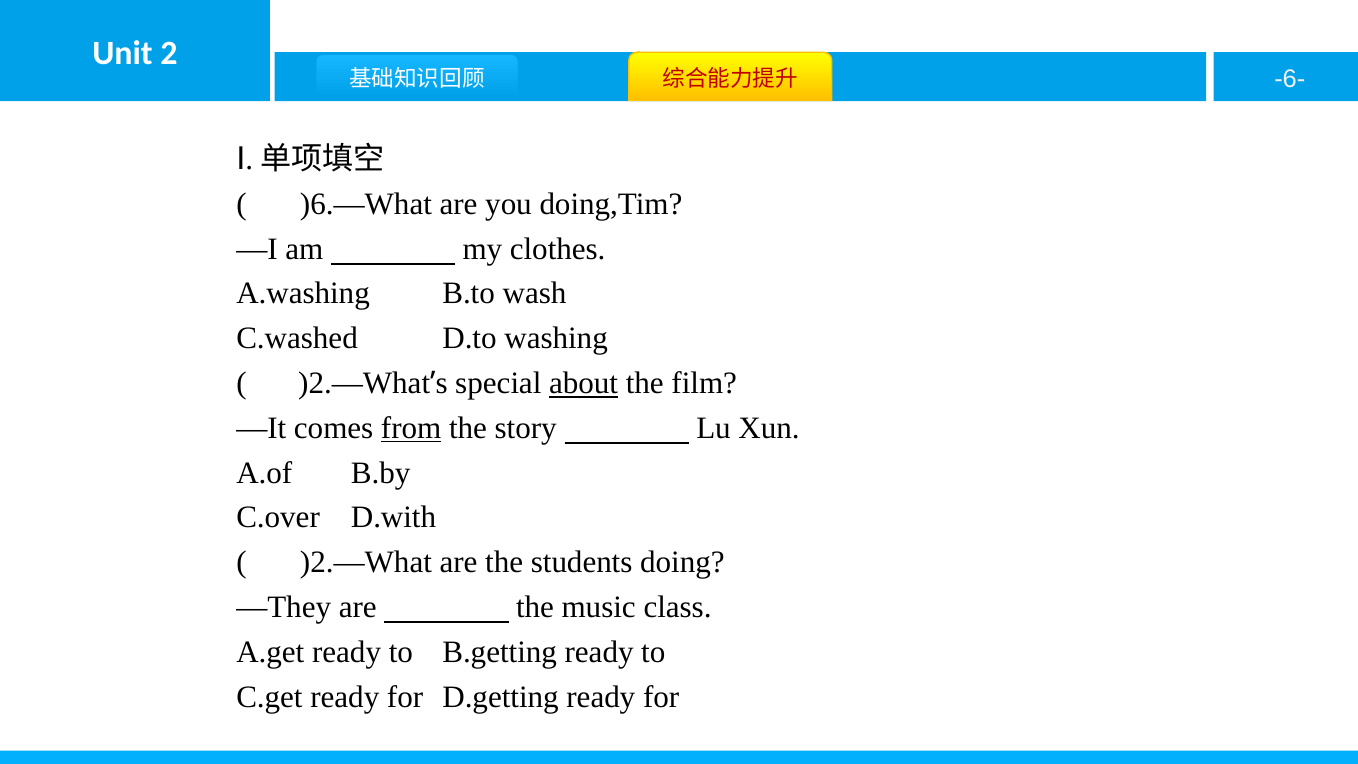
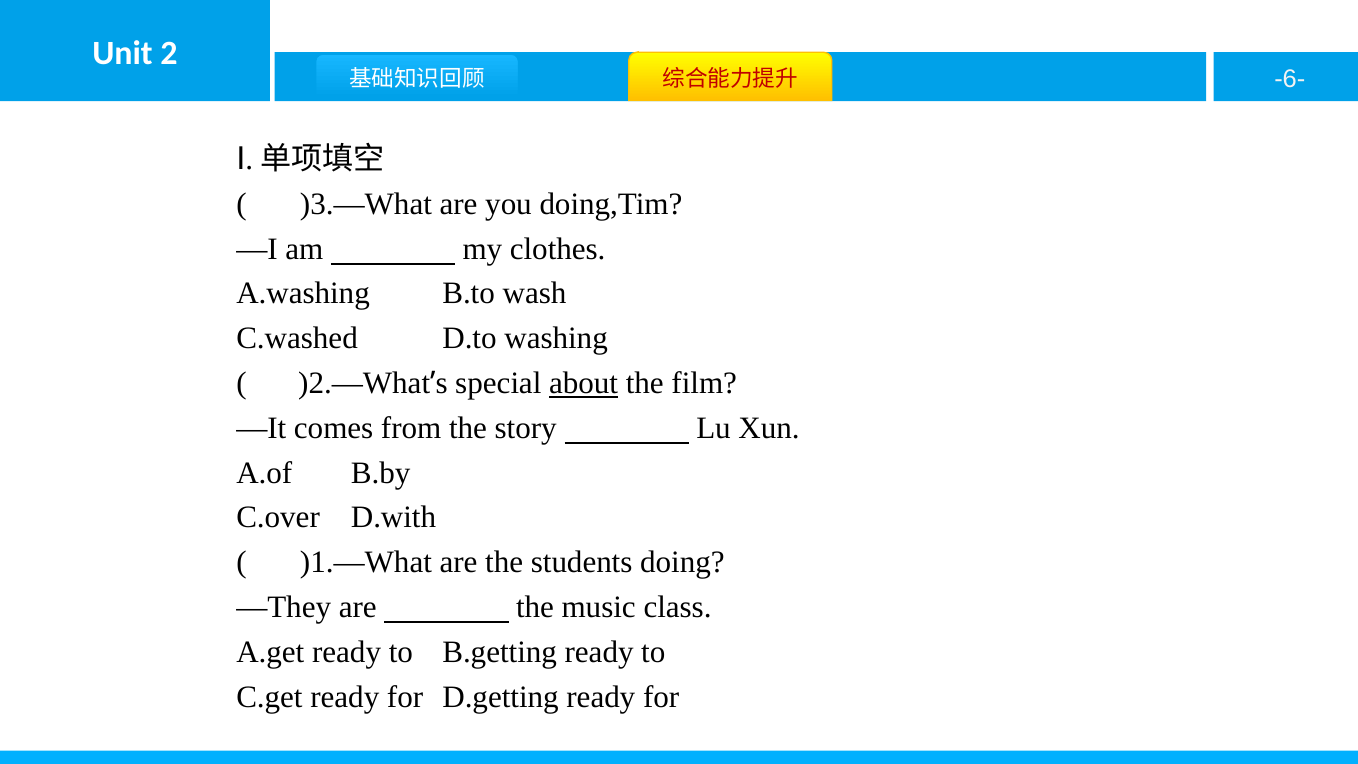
)6.—What: )6.—What -> )3.—What (366, 204)
from underline: present -> none (411, 428)
)2.—What: )2.—What -> )1.—What (366, 562)
